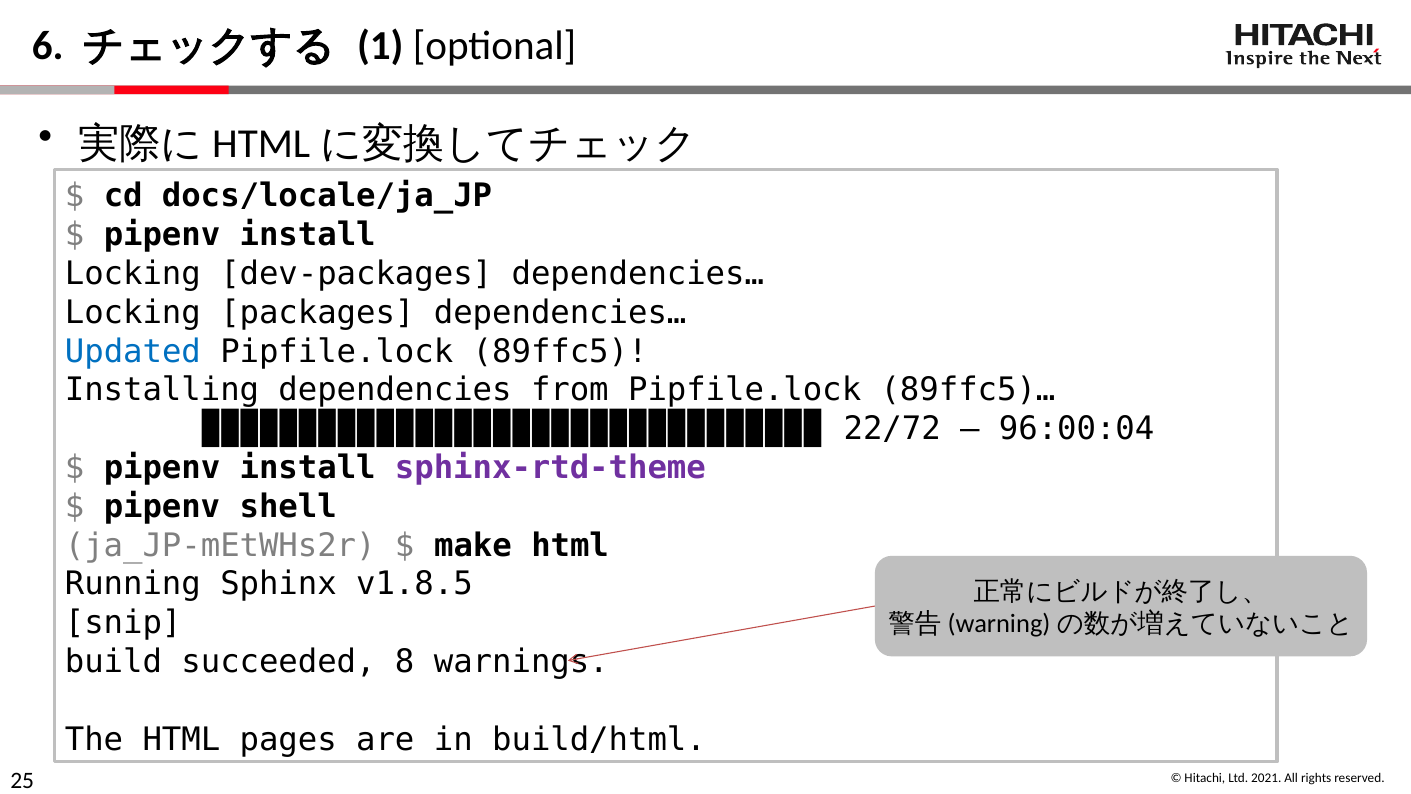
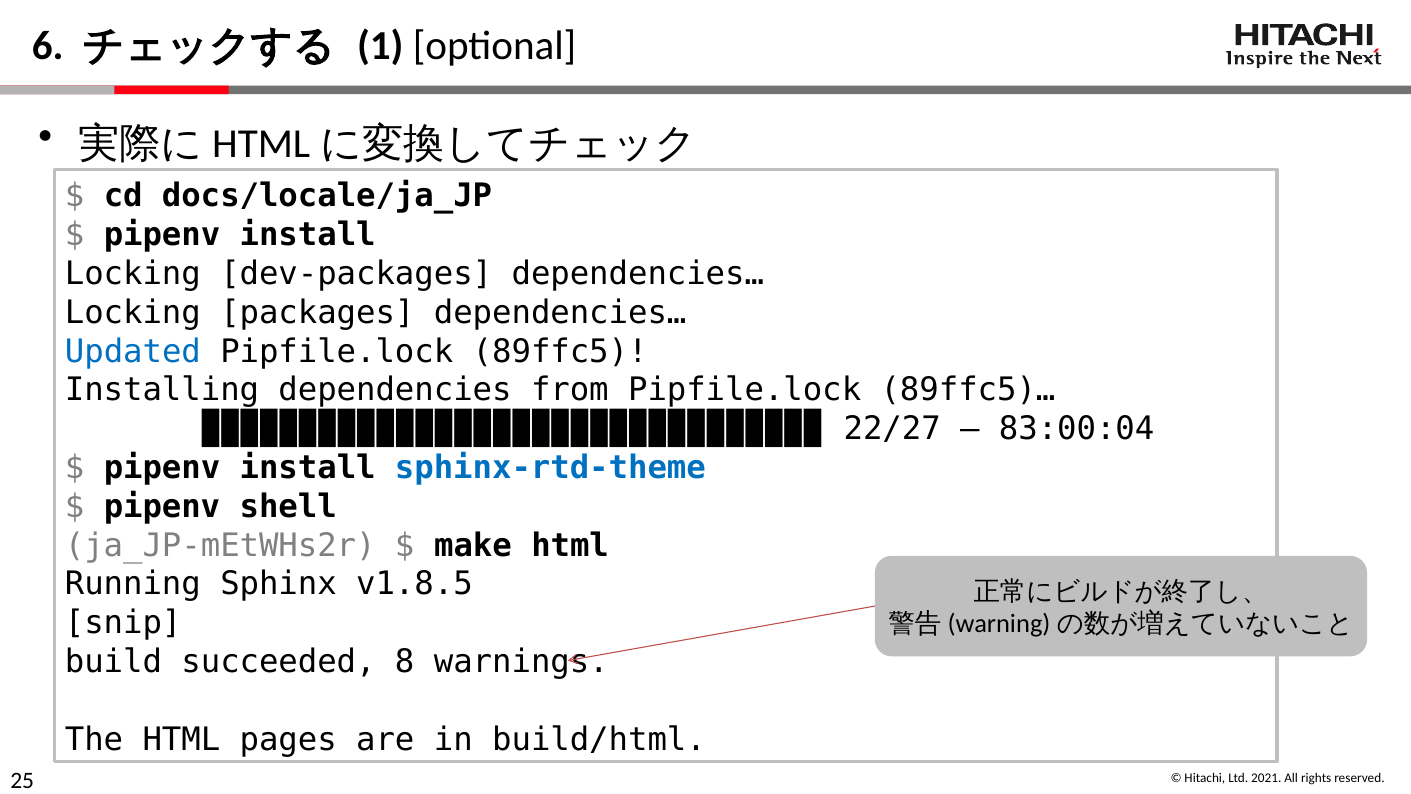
22/72: 22/72 -> 22/27 (892, 429)
96:00:04: 96:00:04 -> 83:00:04 (1077, 429)
sphinx-rtd-theme colour: purple -> blue (550, 468)
